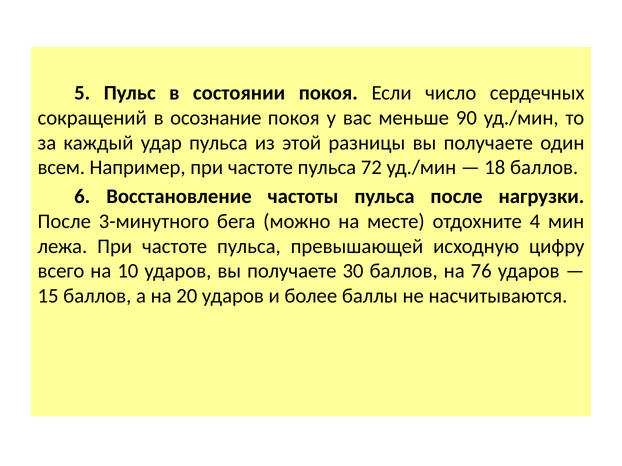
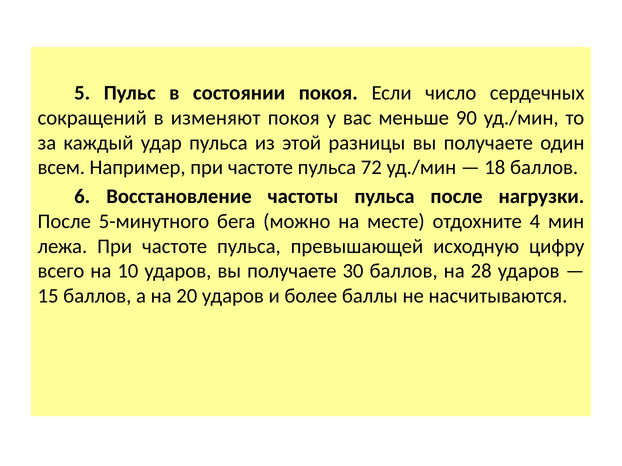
осознание: осознание -> изменяют (216, 118)
3-минутного: 3-минутного -> 5-минутного (154, 222)
76: 76 -> 28 (481, 271)
